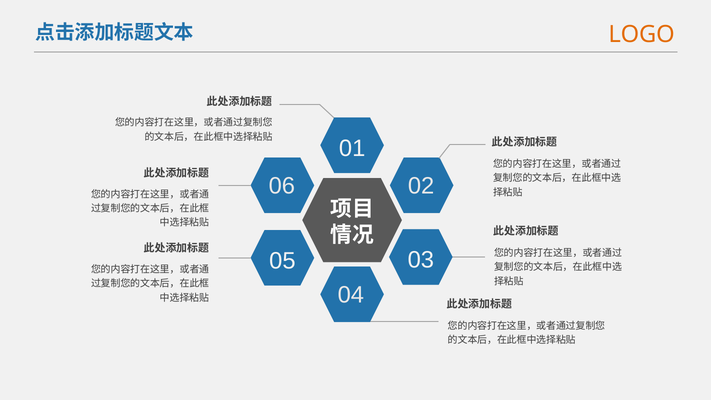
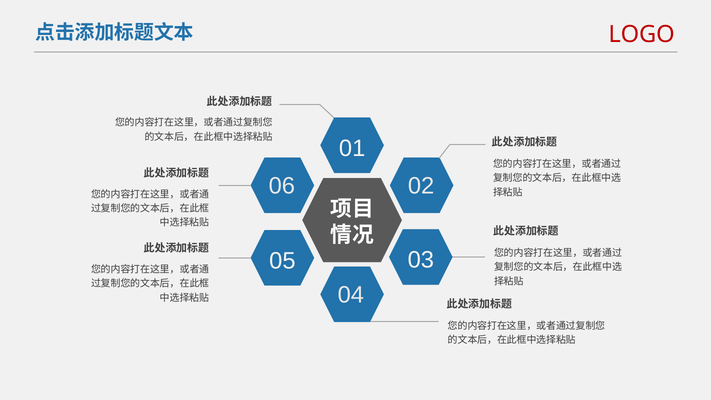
LOGO colour: orange -> red (642, 35)
